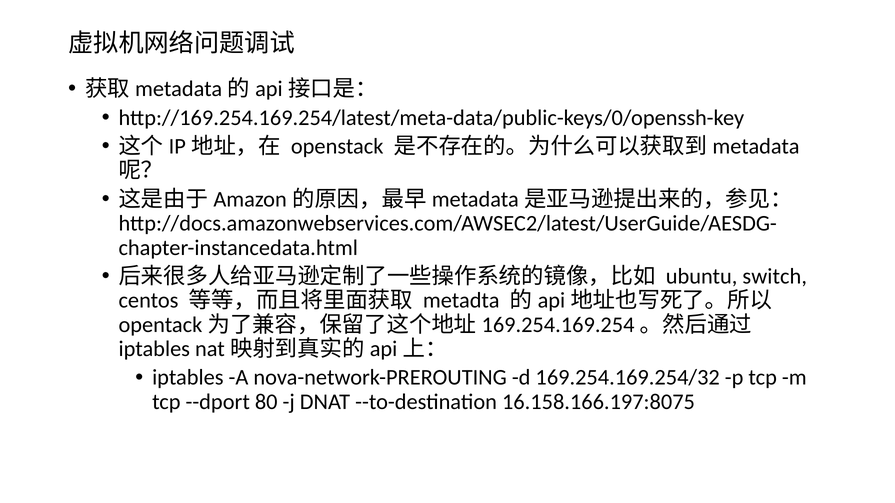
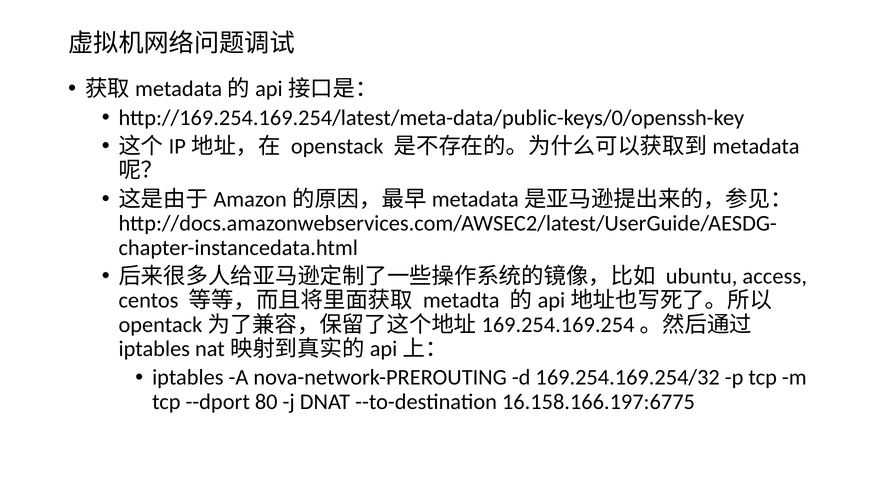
switch: switch -> access (775, 277)
16.158.166.197:8075: 16.158.166.197:8075 -> 16.158.166.197:6775 (598, 402)
